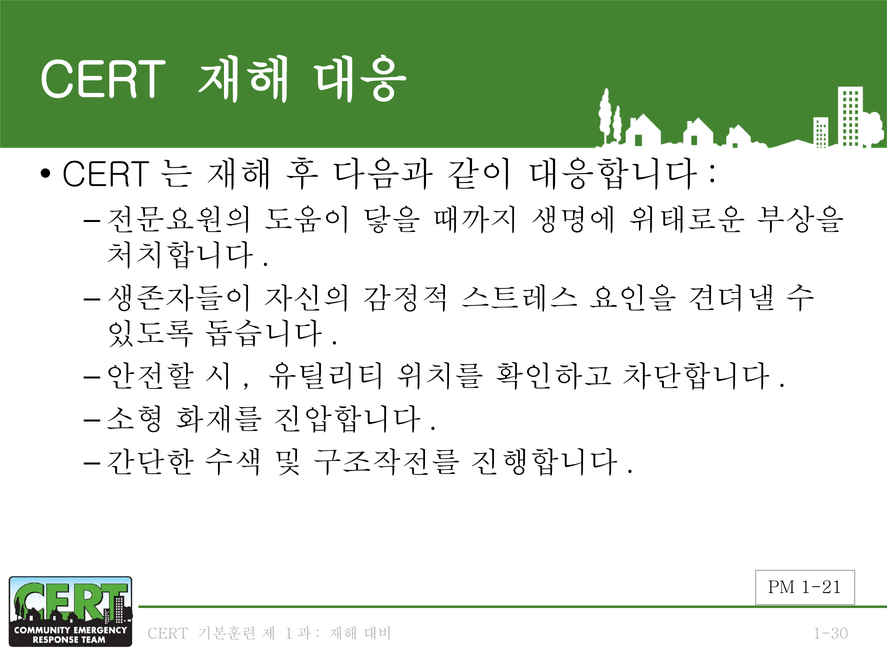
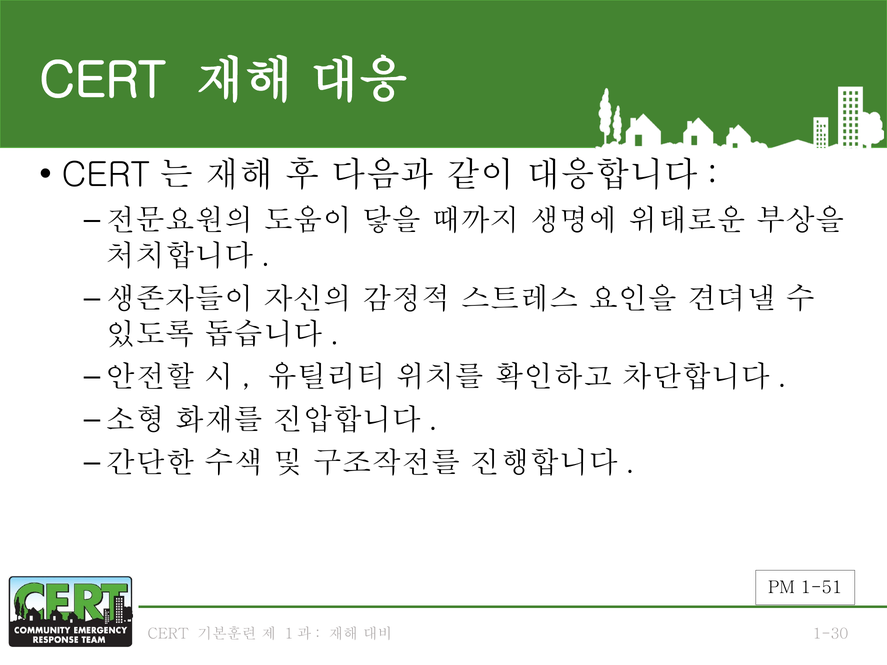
1-21: 1-21 -> 1-51 (821, 588)
